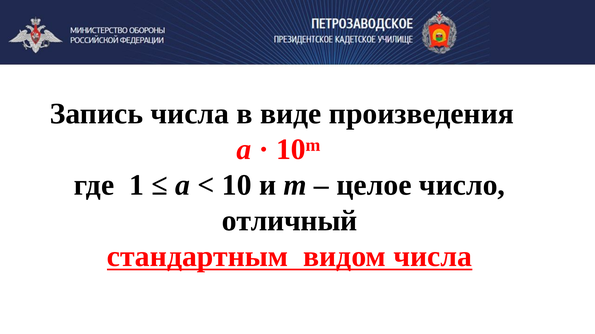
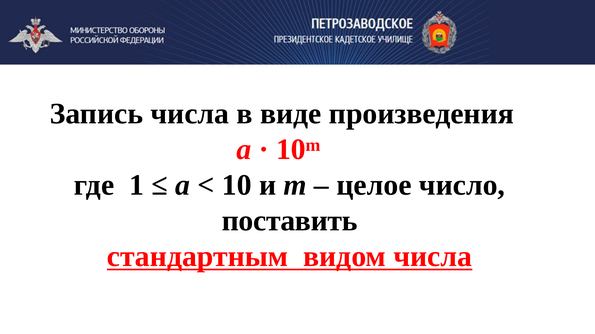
отличный: отличный -> поставить (290, 221)
